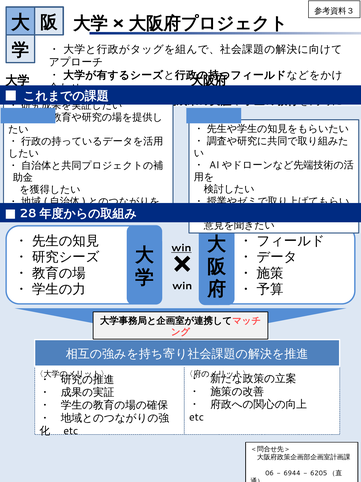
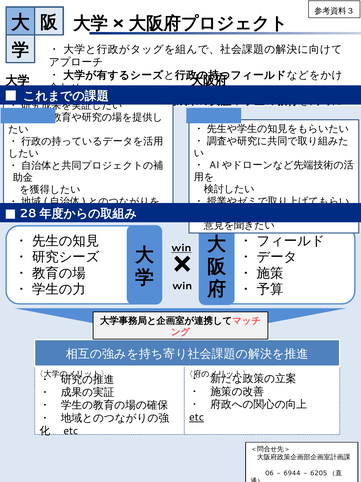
etc underline: none -> present (196, 417)
